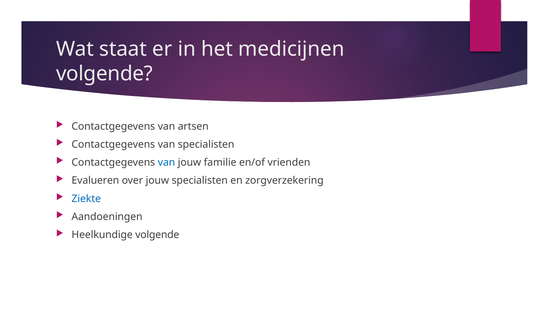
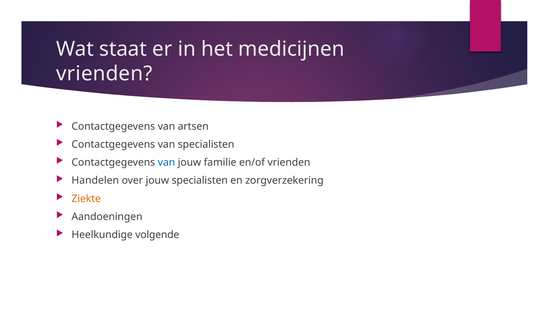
volgende: volgende -> vrienden (104, 74)
Evalueren: Evalueren -> Handelen (95, 180)
Ziekte colour: blue -> orange (86, 198)
